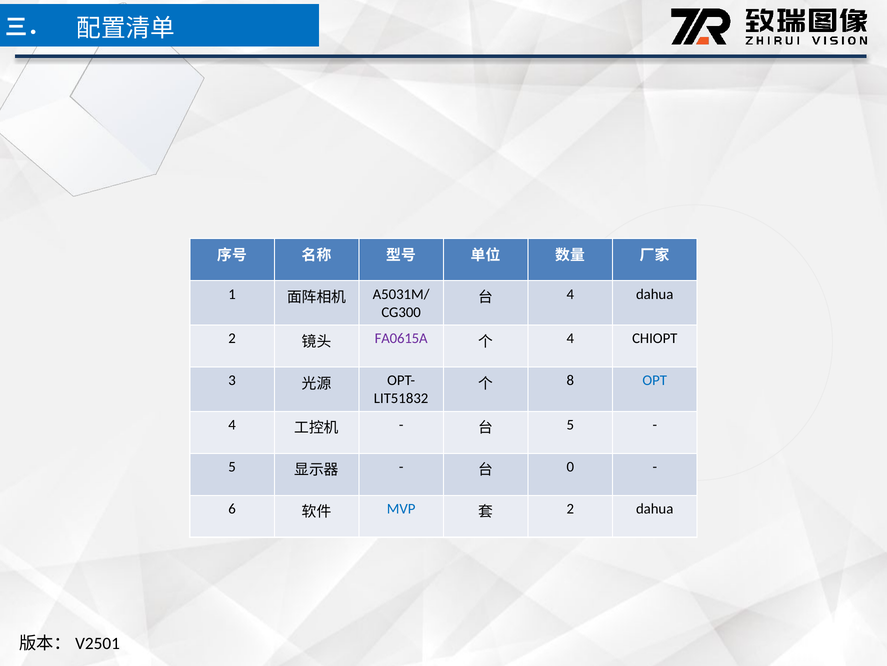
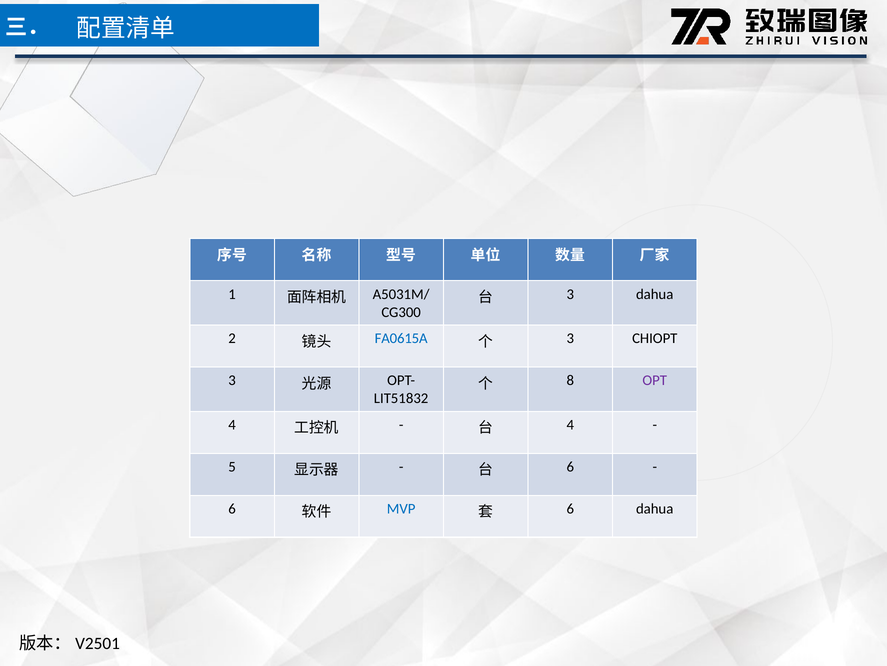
4: 4 -> 3 (570, 294)
FA0615A colour: purple -> blue (401, 338)
4: 4 -> 3 (570, 338)
OPT colour: blue -> purple (655, 380)
5: 5 -> 4 (570, 425)
0: 0 -> 6 (570, 466)
2: 2 -> 6 (570, 508)
